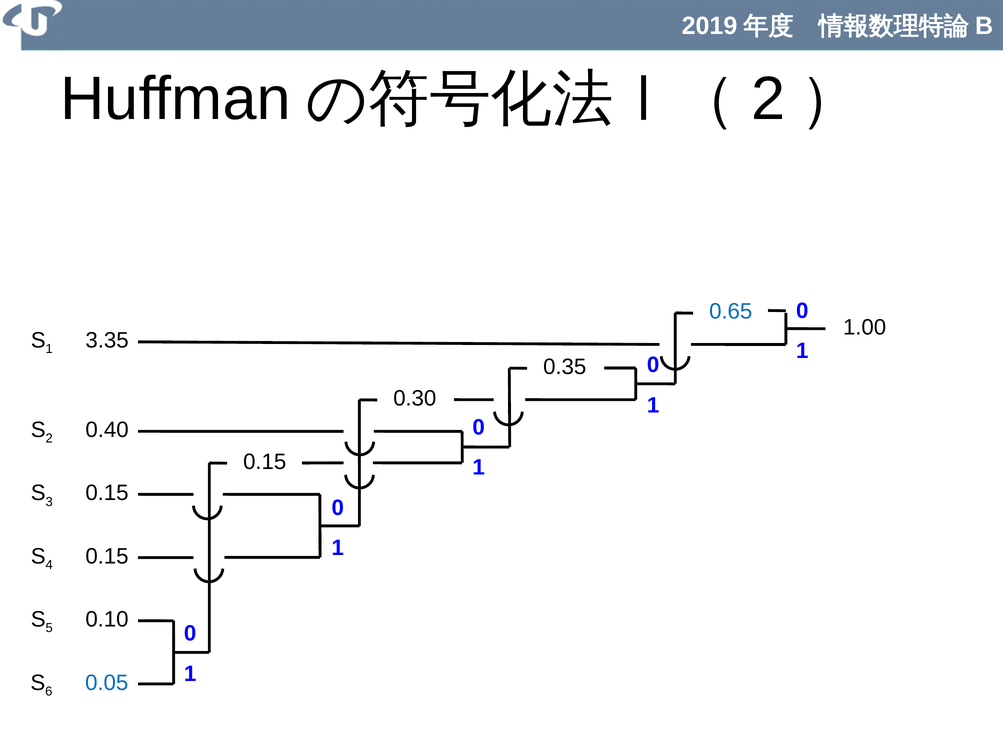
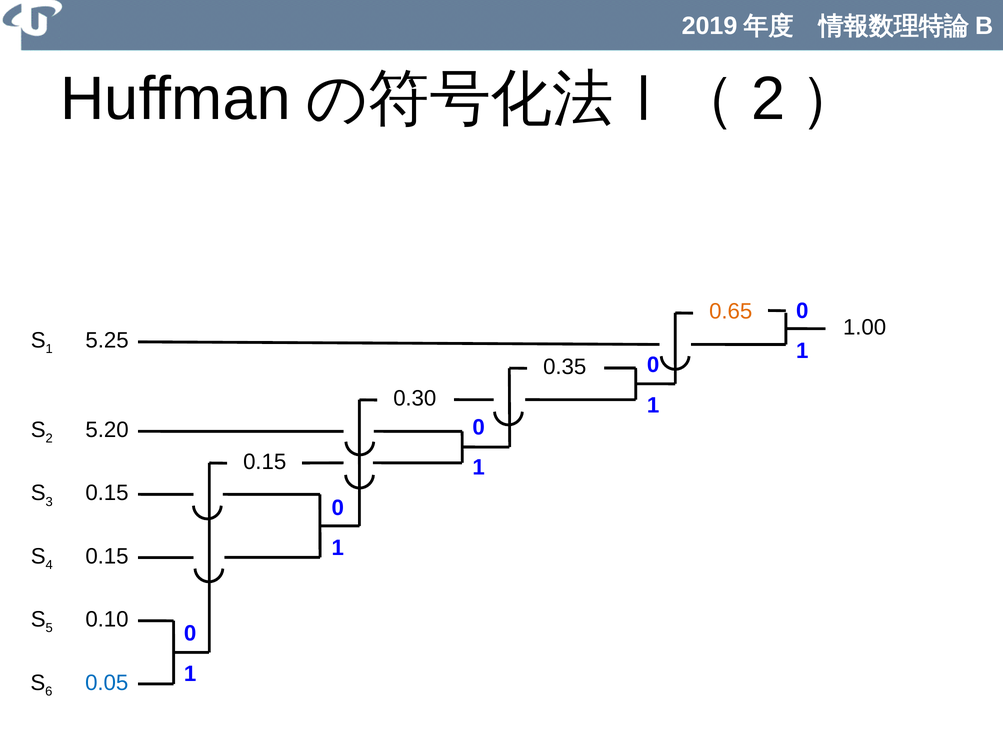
0.65 colour: blue -> orange (731, 312)
3.35: 3.35 -> 5.25 (107, 341)
0.40: 0.40 -> 5.20 (107, 430)
